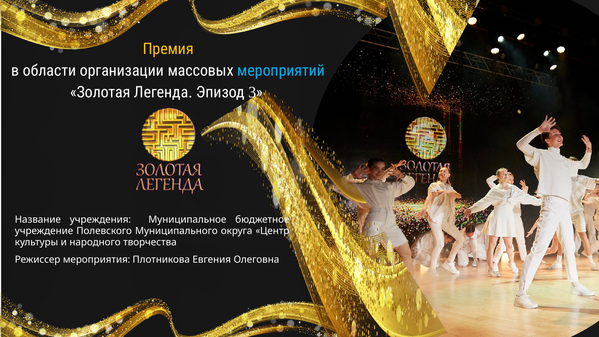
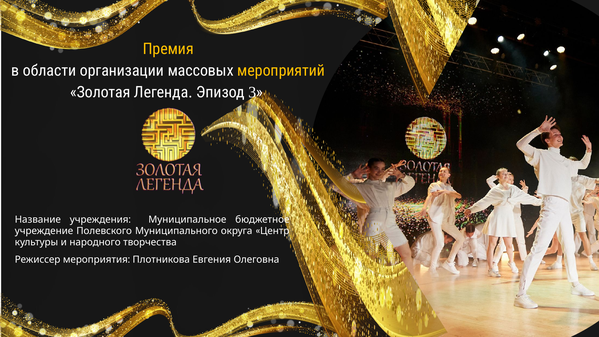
мероприятий colour: light blue -> yellow (281, 71)
